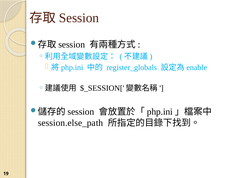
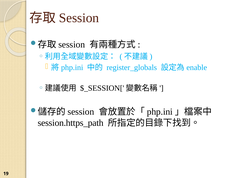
session.else_path: session.else_path -> session.https_path (71, 123)
